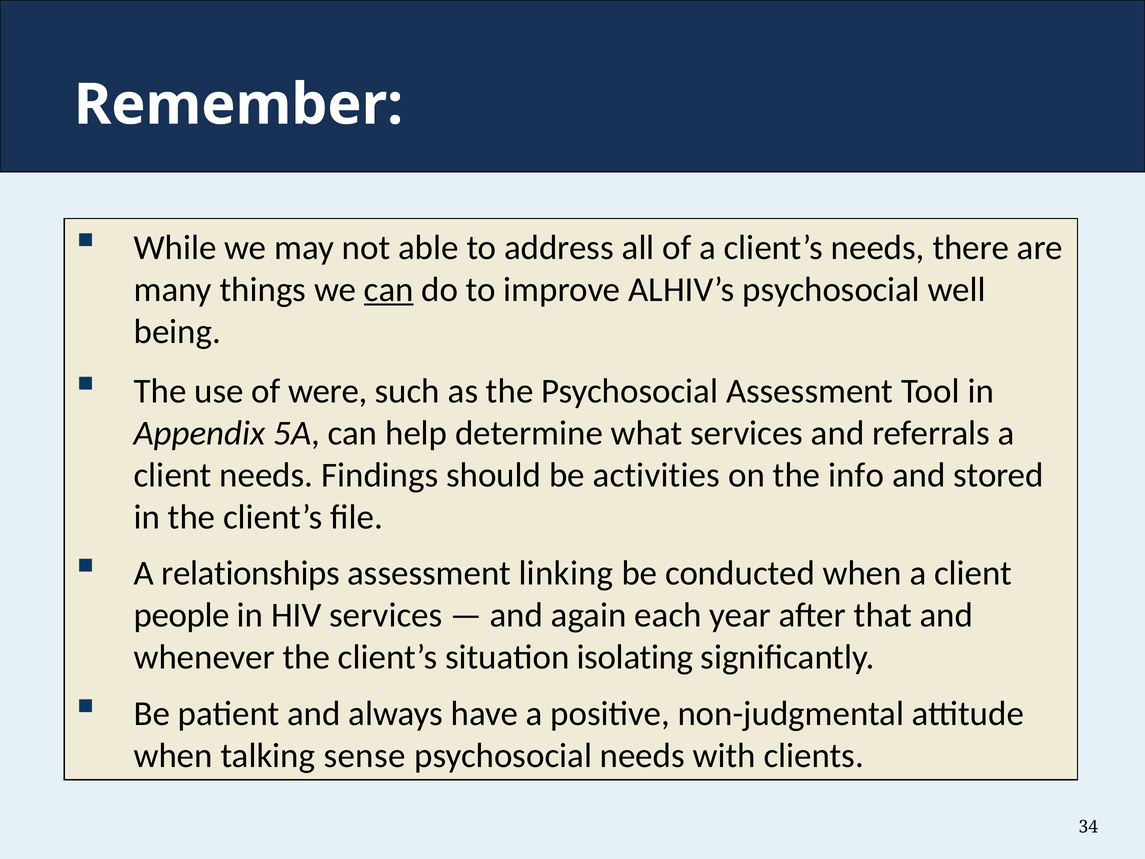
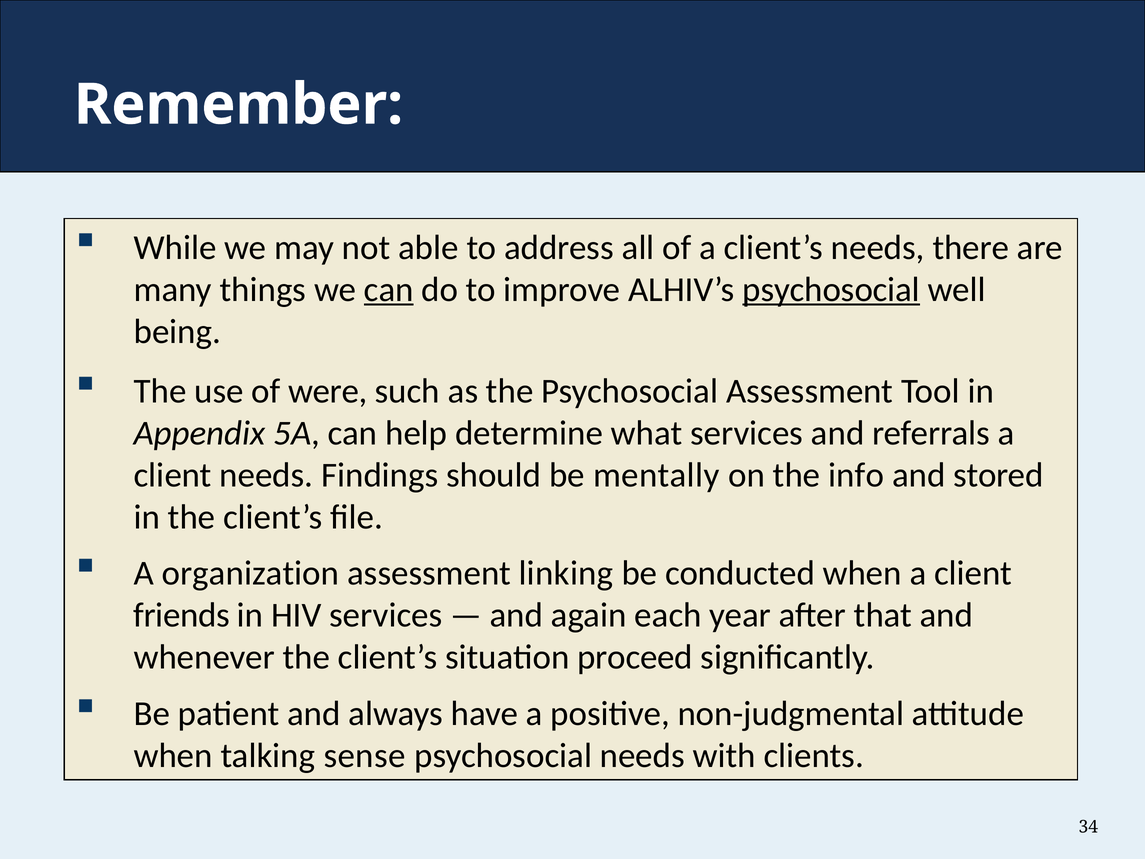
psychosocial underline: none -> present (831, 290)
activities: activities -> mentally (656, 475)
relationships: relationships -> organization (251, 573)
people: people -> friends (182, 615)
isolating: isolating -> proceed (635, 657)
